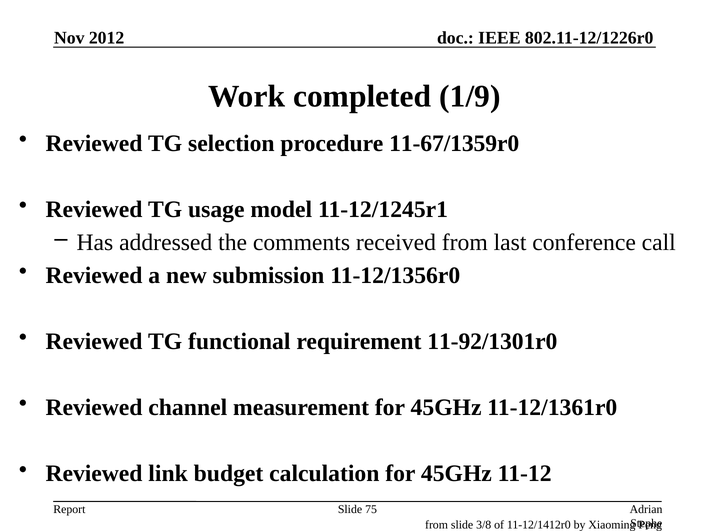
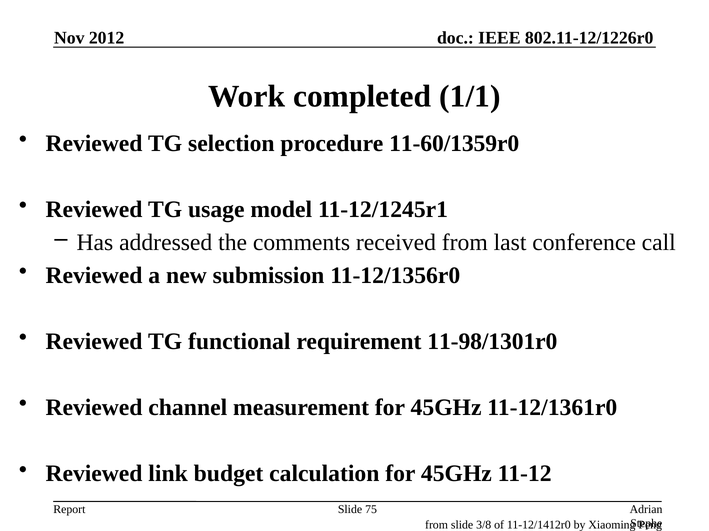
1/9: 1/9 -> 1/1 (470, 97)
11-67/1359r0: 11-67/1359r0 -> 11-60/1359r0 (454, 143)
11-92/1301r0: 11-92/1301r0 -> 11-98/1301r0 (492, 342)
